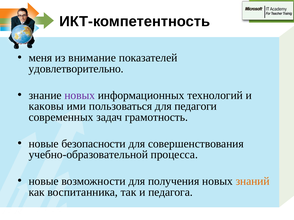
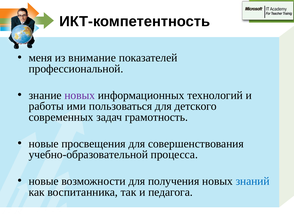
удовлетворительно: удовлетворительно -> профессиональной (76, 69)
каковы: каковы -> работы (46, 106)
педагоги: педагоги -> детского (196, 106)
безопасности: безопасности -> просвещения (94, 144)
знаний colour: orange -> blue (253, 181)
